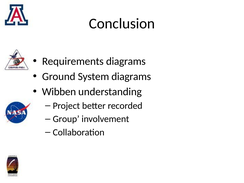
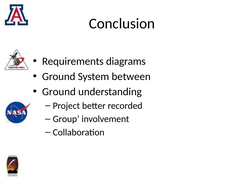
System diagrams: diagrams -> between (131, 77)
Wibben: Wibben -> Ground (59, 92)
